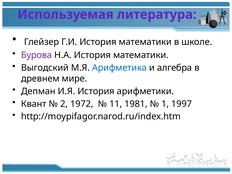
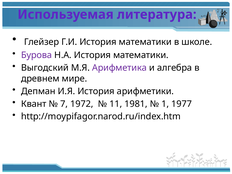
Арифметика colour: blue -> purple (119, 68)
2: 2 -> 7 (64, 104)
1997: 1997 -> 1977 (182, 104)
